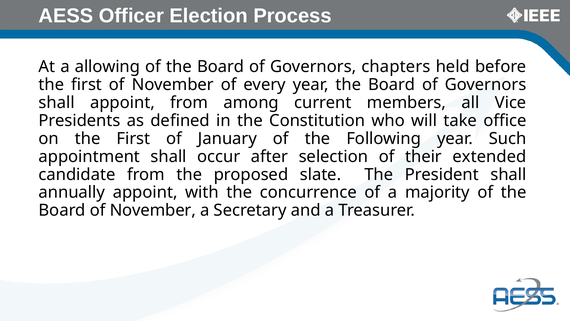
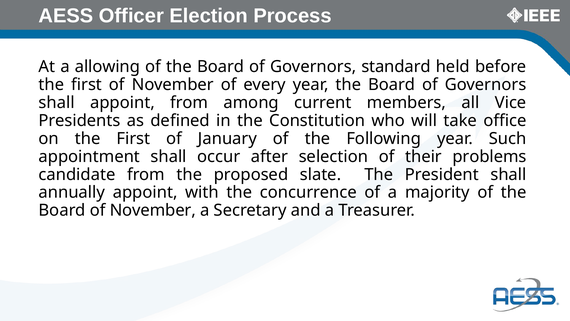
chapters: chapters -> standard (396, 67)
extended: extended -> problems (489, 156)
